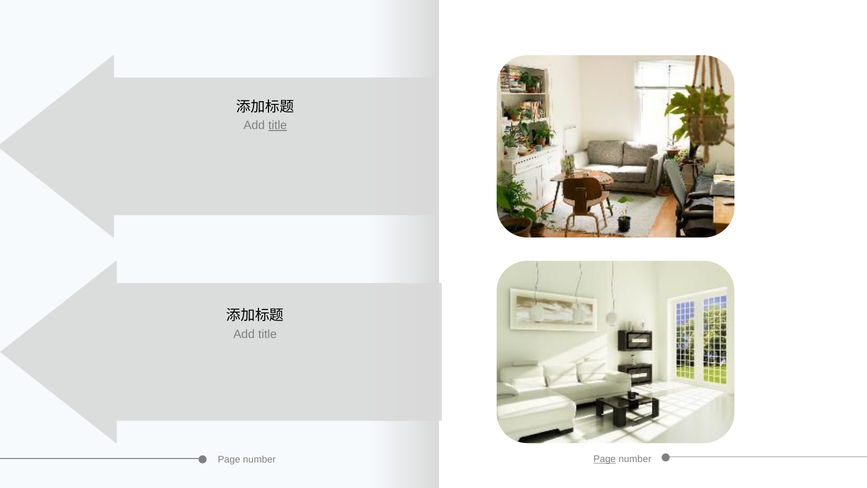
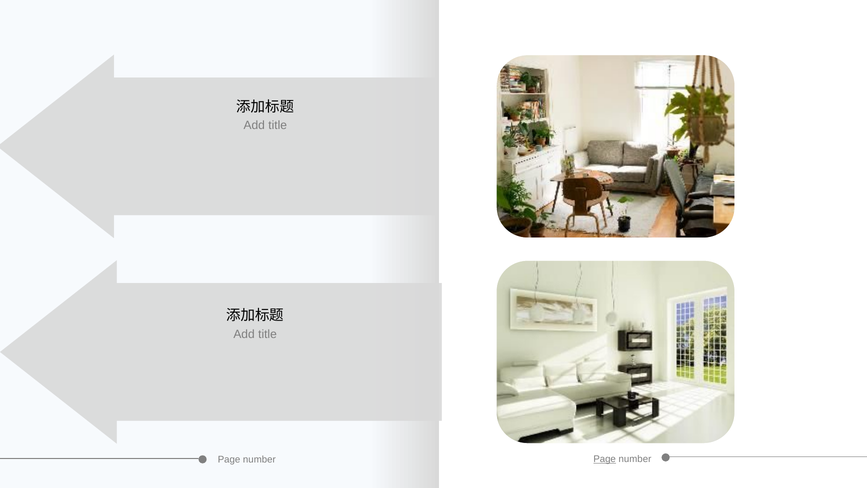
title underline: present -> none (278, 125)
